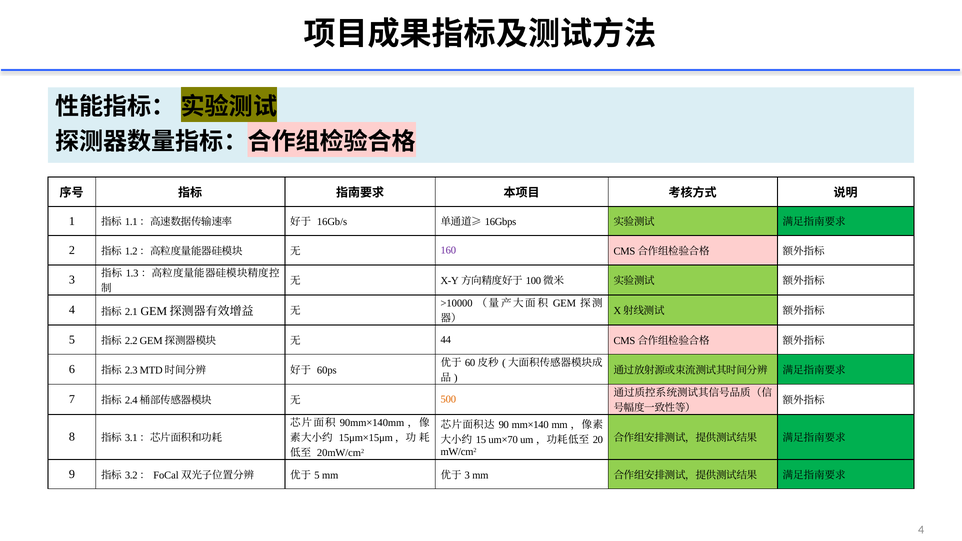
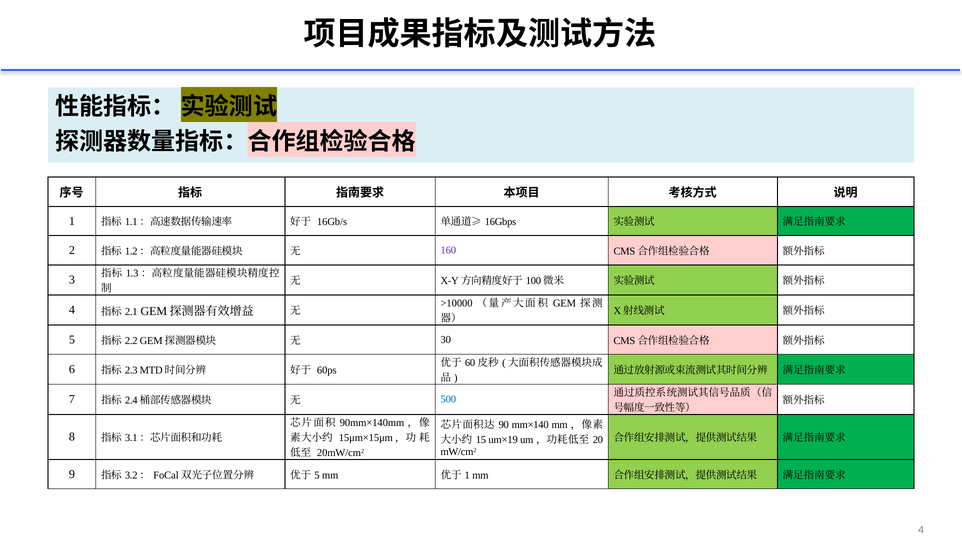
44: 44 -> 30 (446, 340)
500 colour: orange -> blue (448, 400)
um×70: um×70 -> um×19 (503, 440)
3: 3 -> 1 (467, 475)
